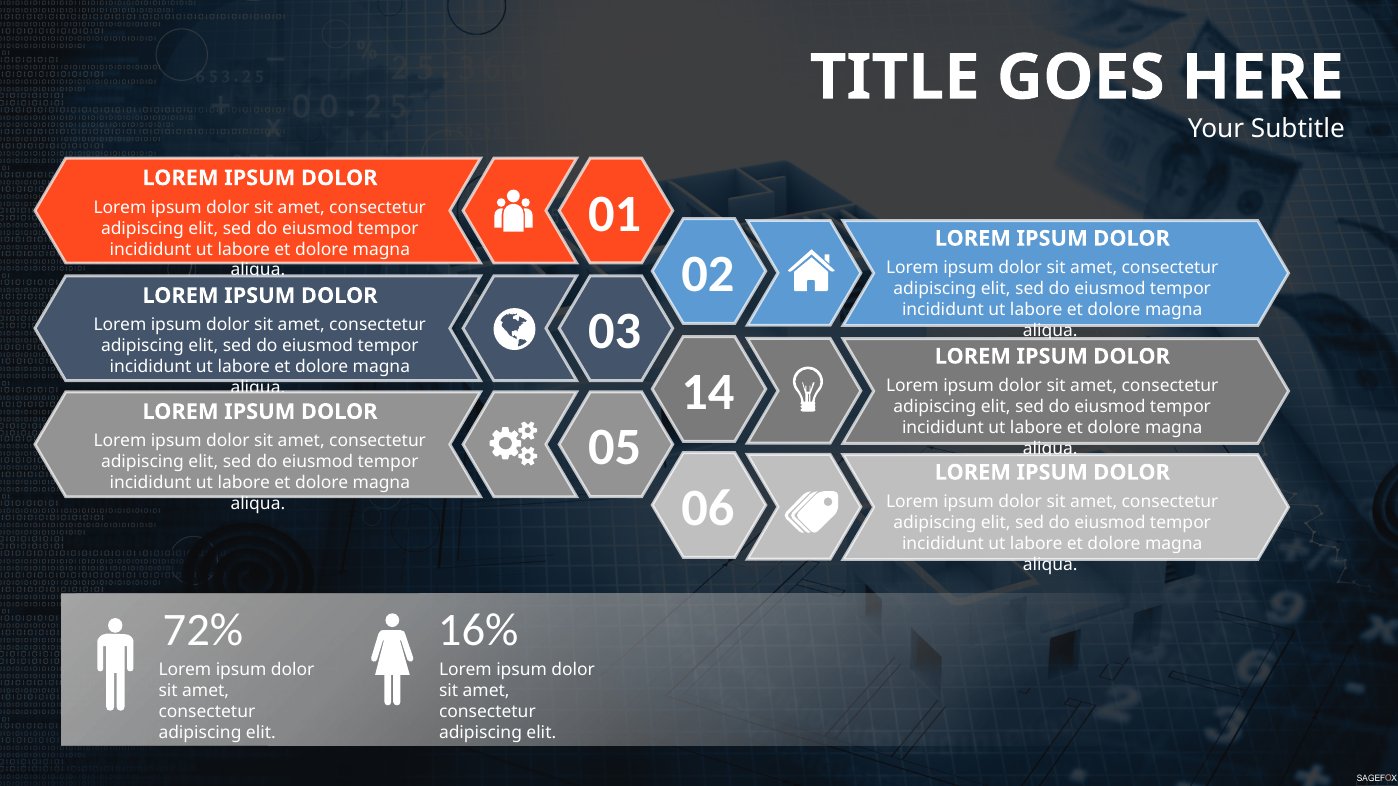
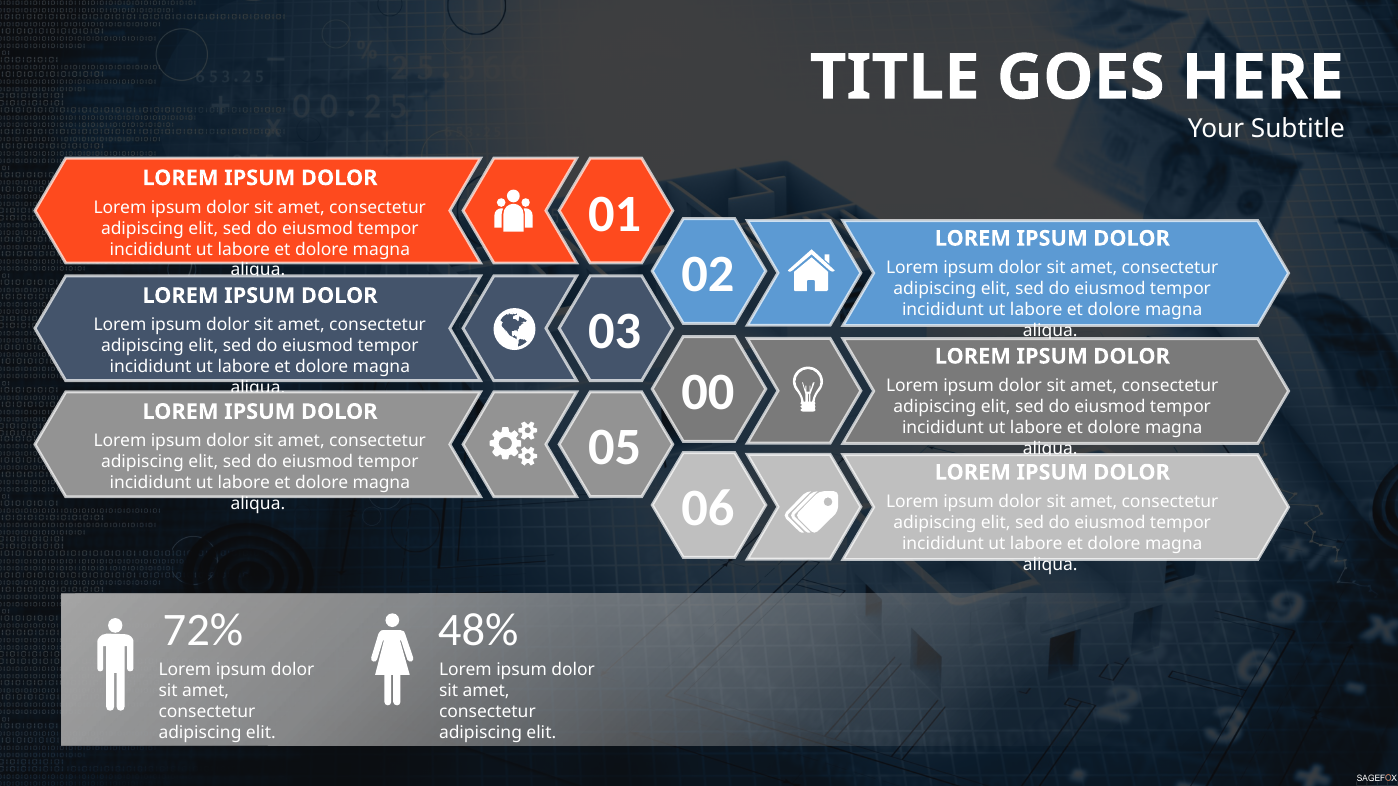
14: 14 -> 00 (708, 392)
16%: 16% -> 48% (478, 630)
